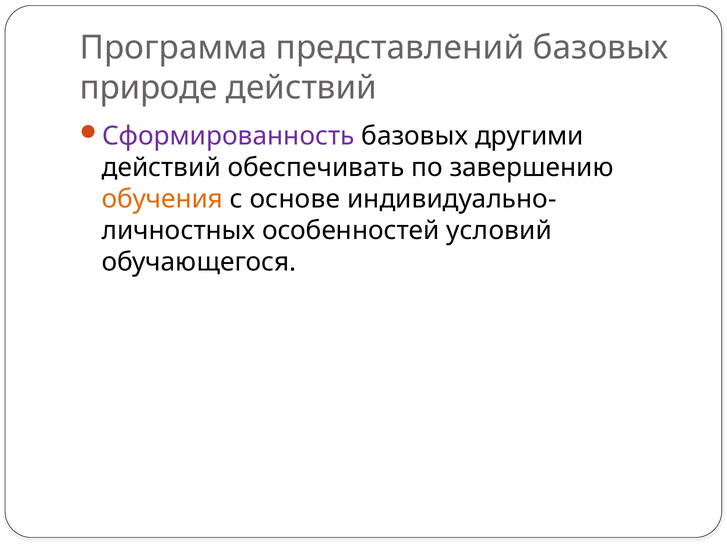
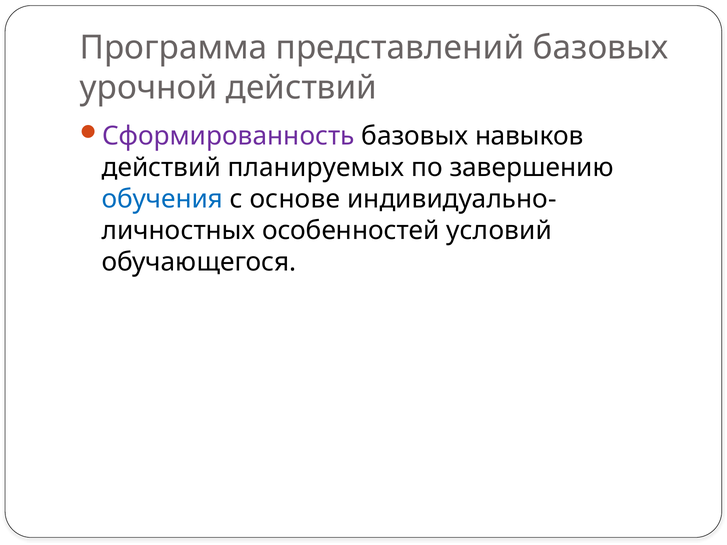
природе: природе -> урочной (149, 88)
другими: другими -> навыков (529, 136)
обеспечивать: обеспечивать -> планируемых (316, 168)
обучения colour: orange -> blue (162, 199)
